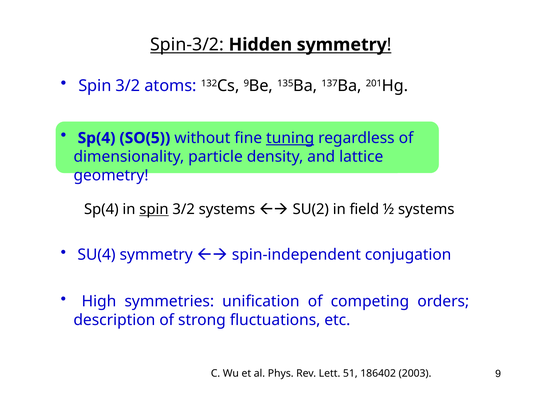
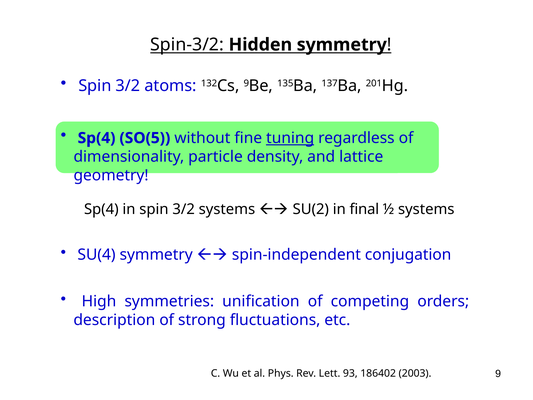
spin underline: present -> none (154, 209)
field: field -> final (364, 209)
51: 51 -> 93 (350, 373)
